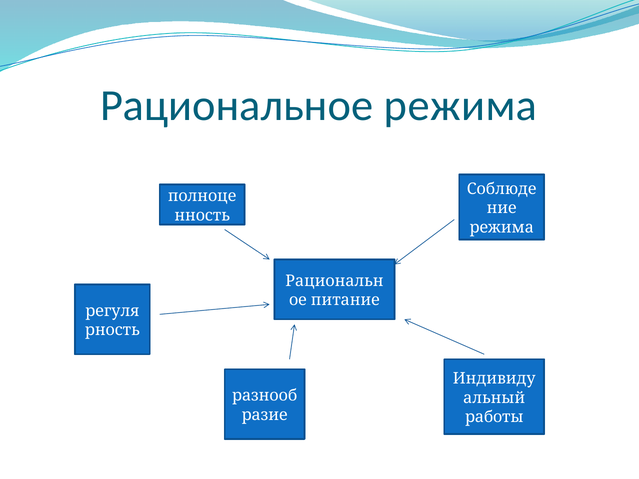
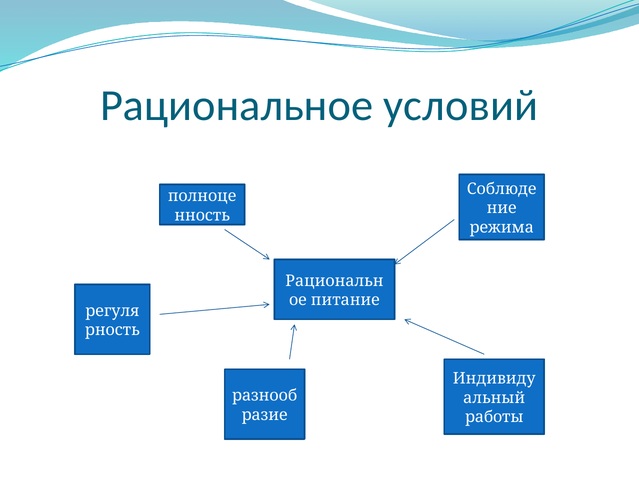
Рациональное режима: режима -> условий (461, 106)
